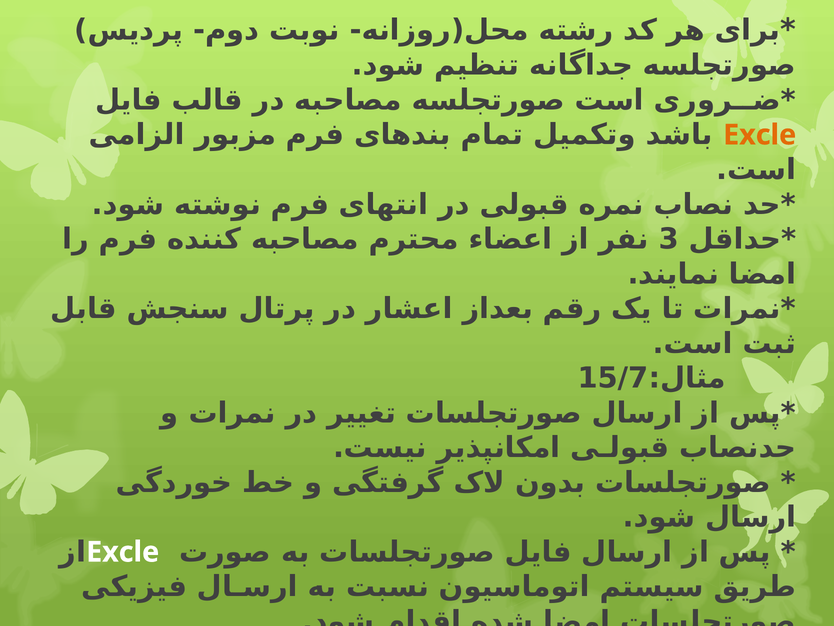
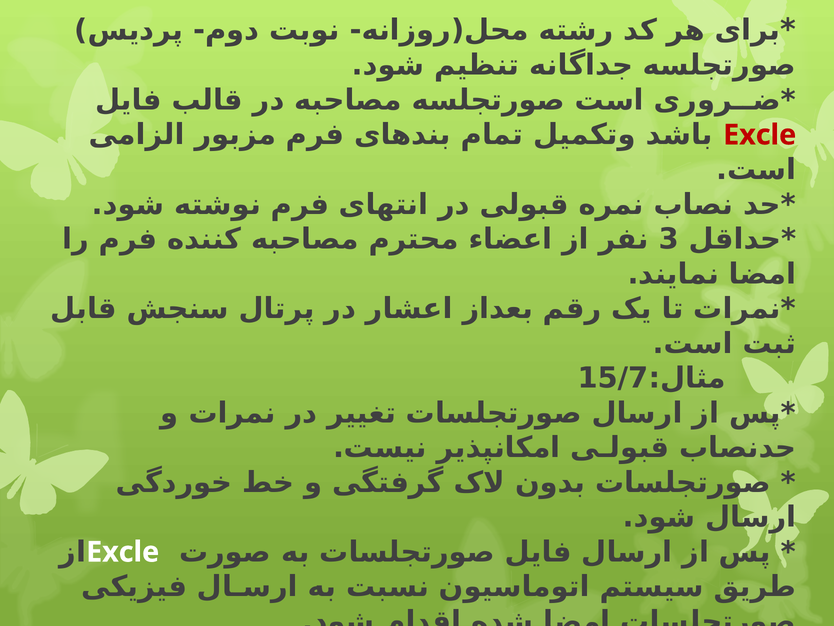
Excle colour: orange -> red (760, 135)
